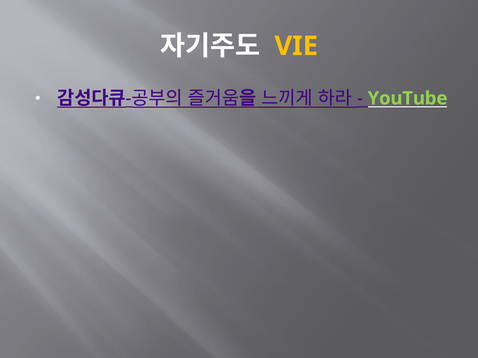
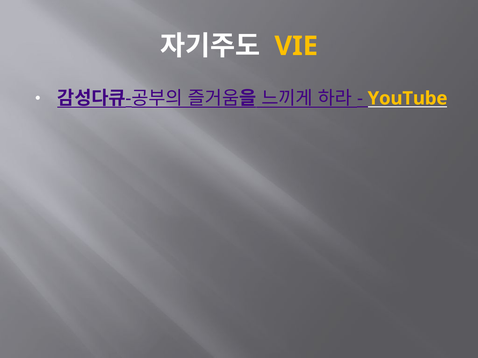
YouTube colour: light green -> yellow (408, 98)
